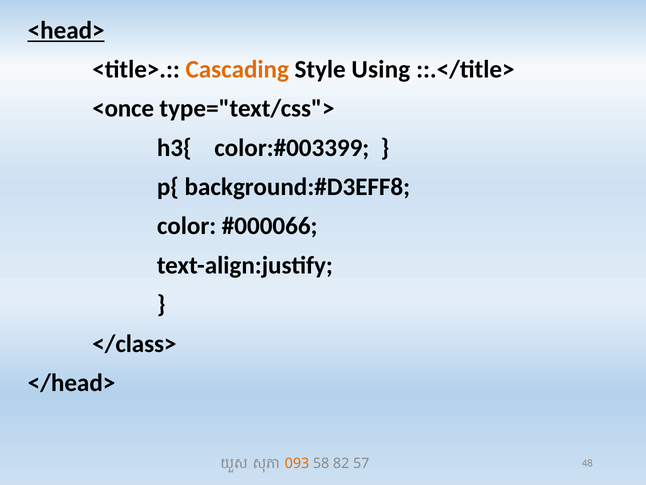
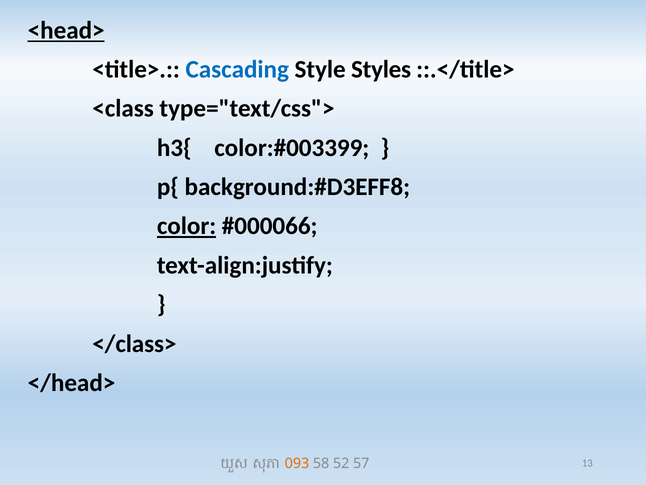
Cascading colour: orange -> blue (237, 69)
Using: Using -> Styles (381, 69)
<once: <once -> <class (123, 109)
color underline: none -> present (187, 226)
82: 82 -> 52 (341, 463)
48: 48 -> 13 (587, 463)
